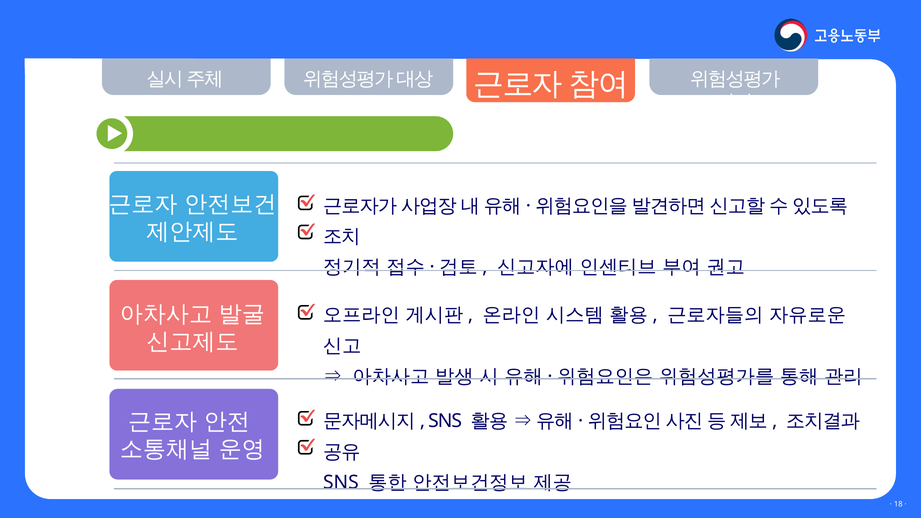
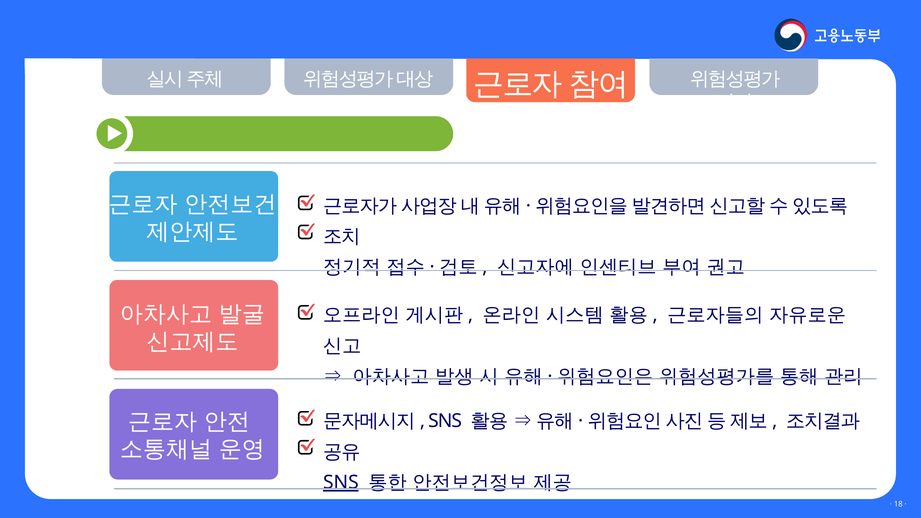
SNS underline: none -> present (341, 482)
